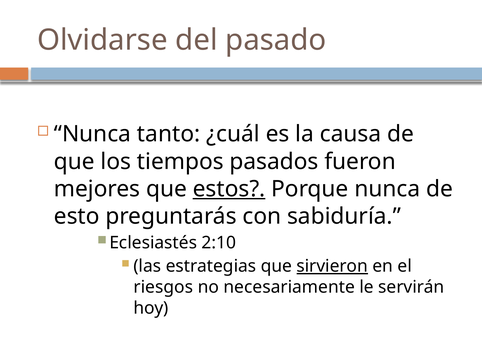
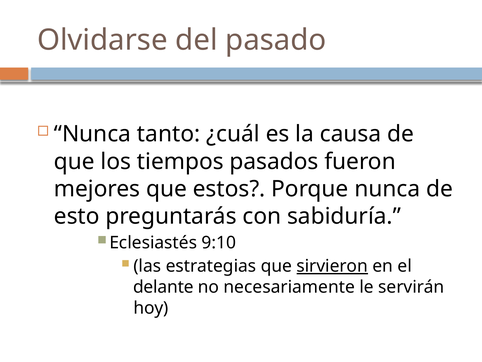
estos underline: present -> none (229, 189)
2:10: 2:10 -> 9:10 (219, 242)
riesgos: riesgos -> delante (163, 287)
